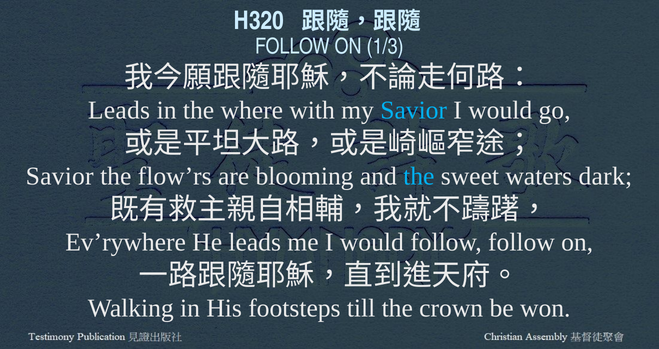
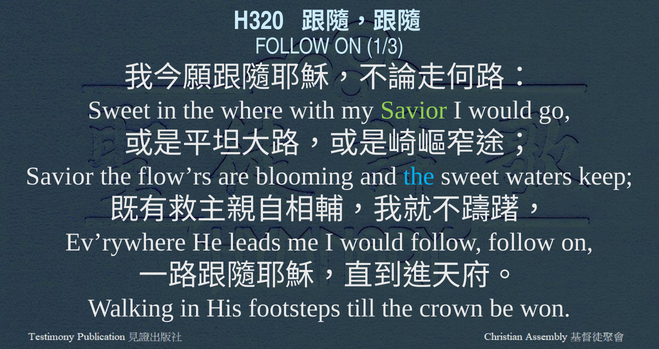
Leads: Leads -> Sweet (119, 111)
Savior colour: light blue -> light green (414, 111)
dark: dark -> keep (606, 176)
